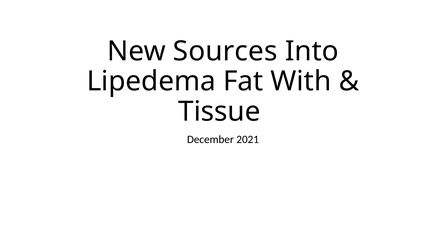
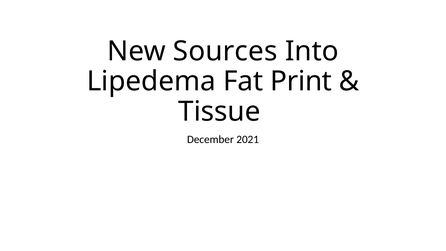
With: With -> Print (301, 81)
